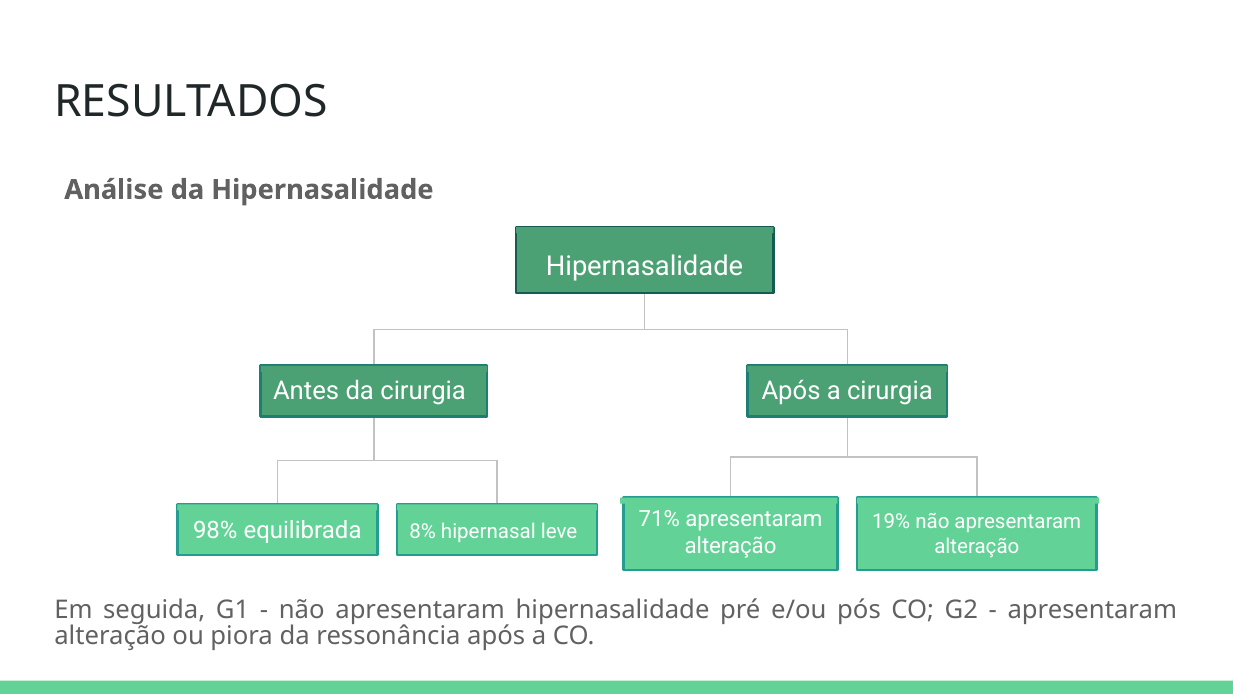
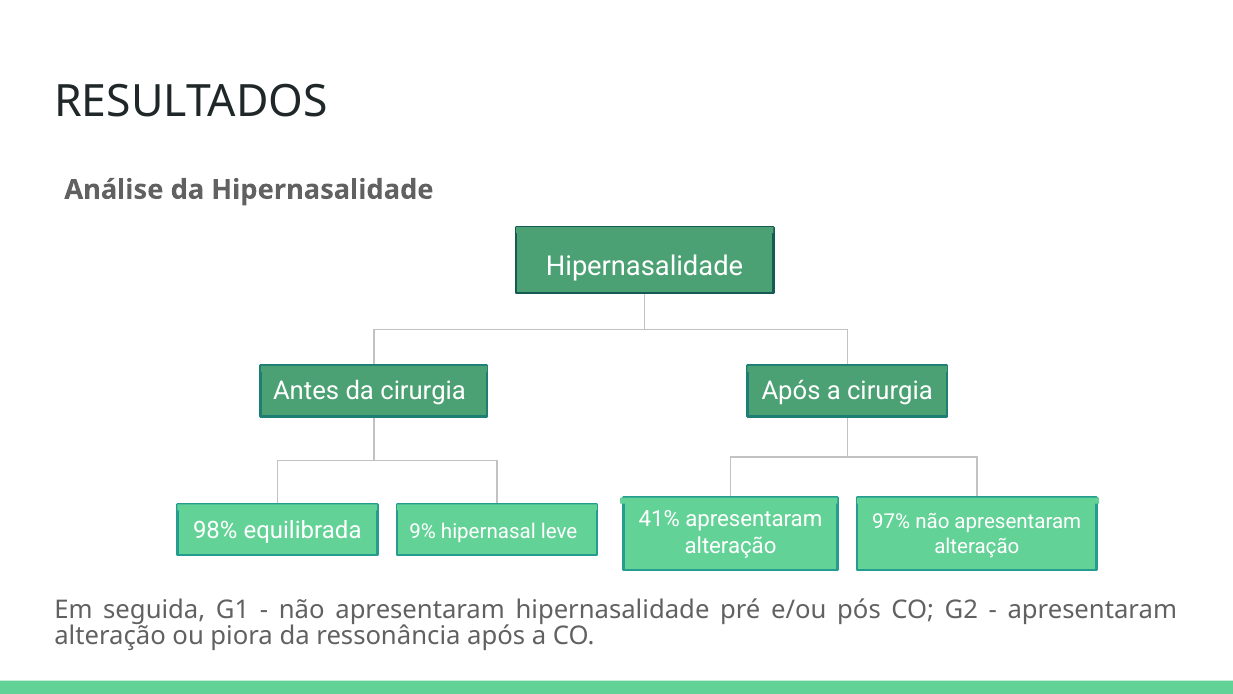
71%: 71% -> 41% (659, 519)
19%: 19% -> 97% (891, 522)
8%: 8% -> 9% (423, 532)
